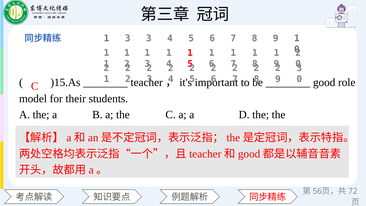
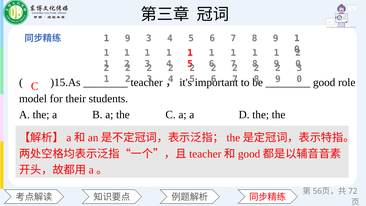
3: 3 -> 9 (128, 38)
